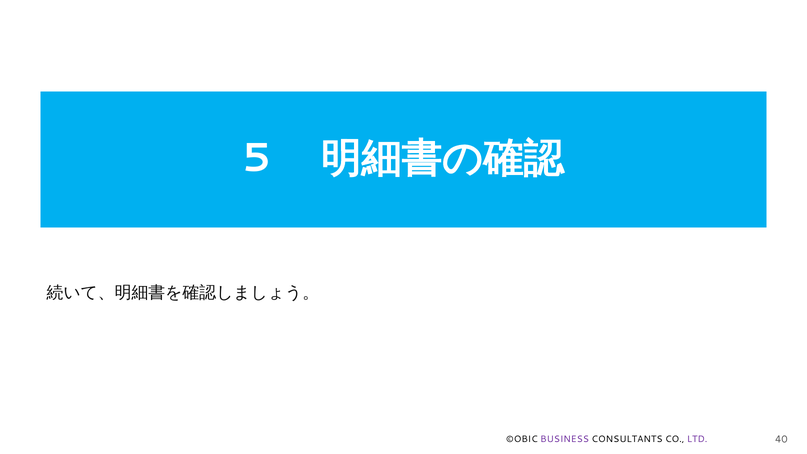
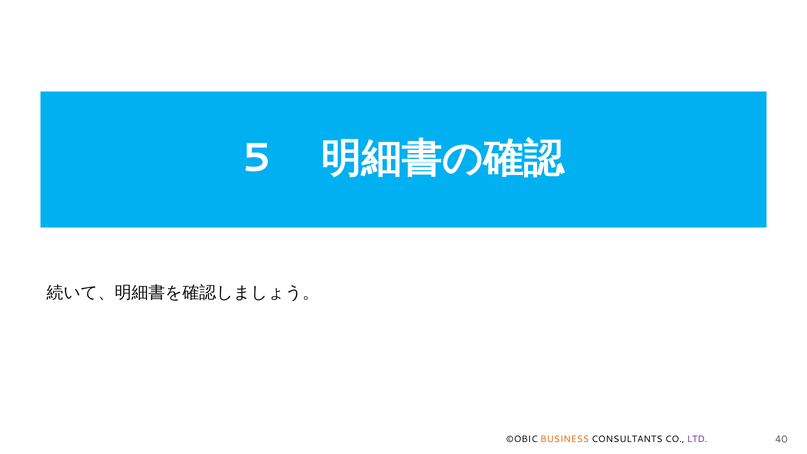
BUSINESS colour: purple -> orange (565, 439)
